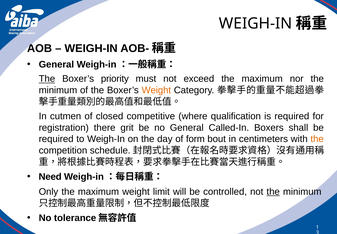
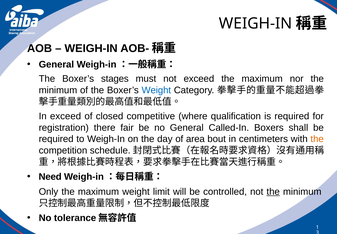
The underline: present -> none (47, 79)
priority: priority -> stages (115, 79)
Weight colour: orange -> blue (156, 90)
In cutmen: cutmen -> exceed (66, 116)
grit: grit -> fair (127, 127)
form: form -> area (195, 139)
